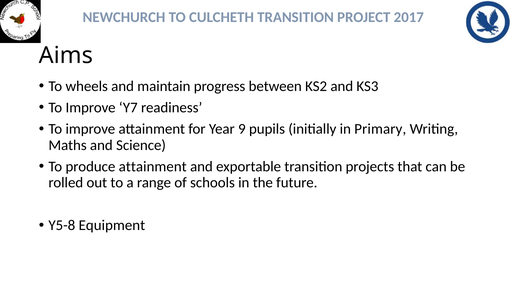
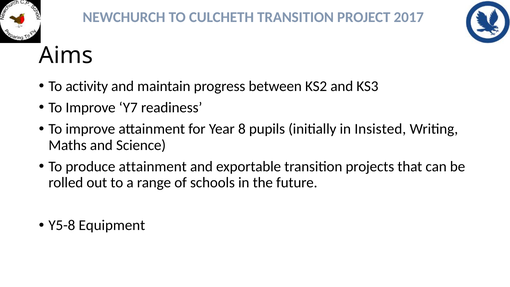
wheels: wheels -> activity (87, 86)
9: 9 -> 8 (242, 129)
Primary: Primary -> Insisted (380, 129)
